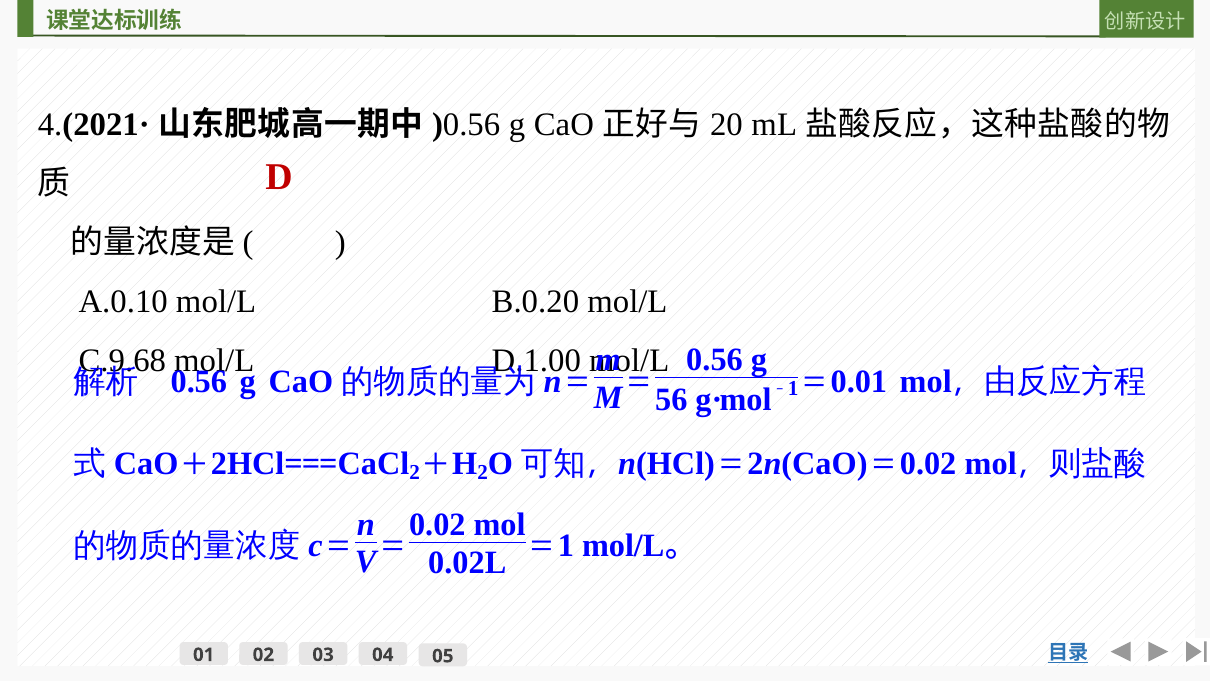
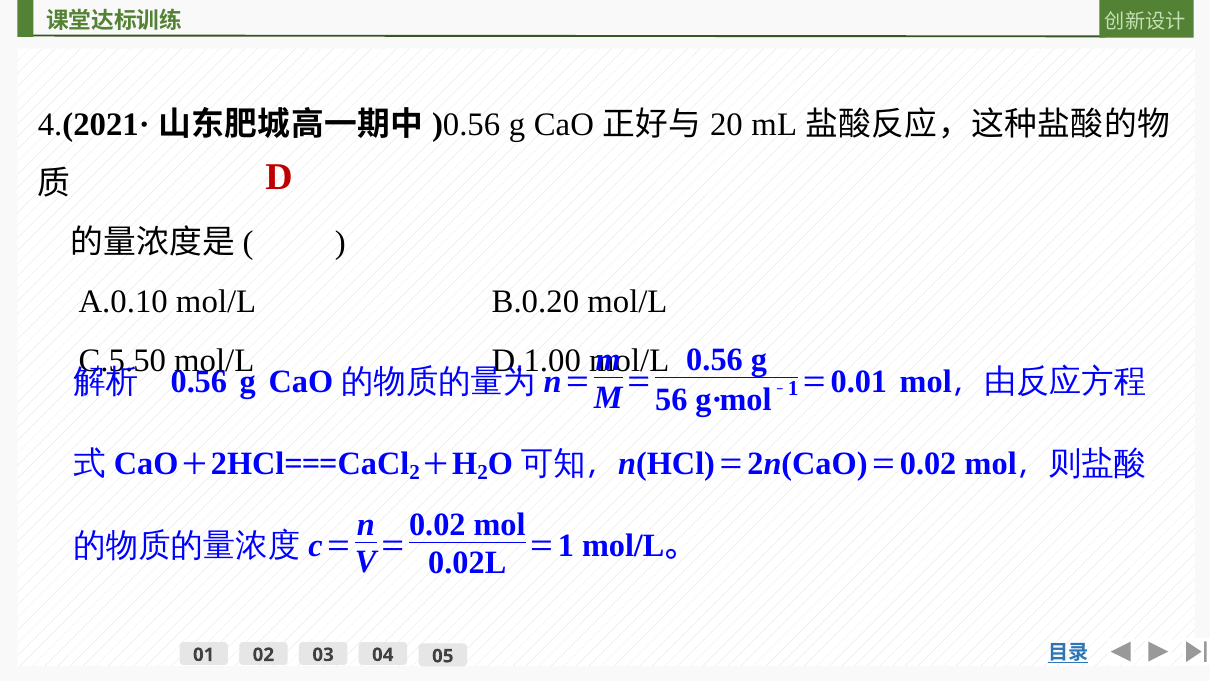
C.9.68: C.9.68 -> C.5.50 (122, 360)
